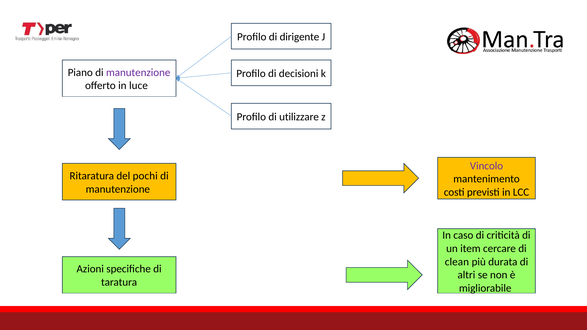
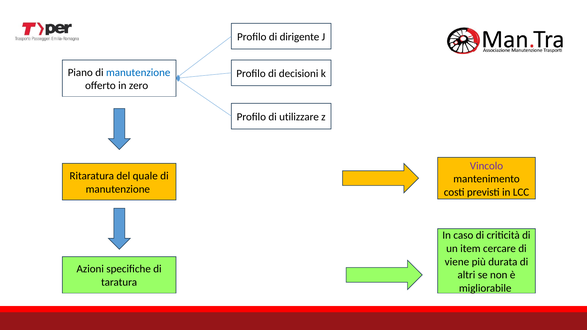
manutenzione colour: purple -> blue (138, 72)
luce: luce -> zero (139, 86)
pochi: pochi -> quale (145, 176)
clean: clean -> viene (457, 262)
